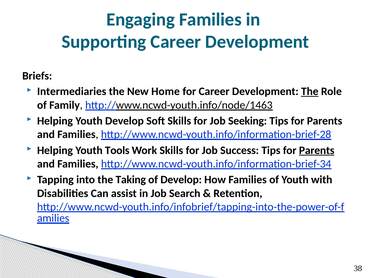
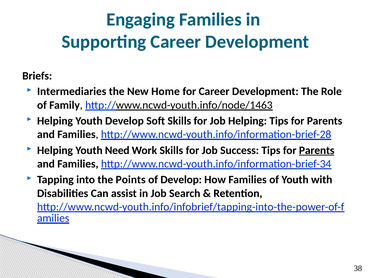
The underline: present -> none (310, 92)
Job Seeking: Seeking -> Helping (248, 121)
Tools: Tools -> Need (117, 150)
Taking: Taking -> Points (131, 180)
